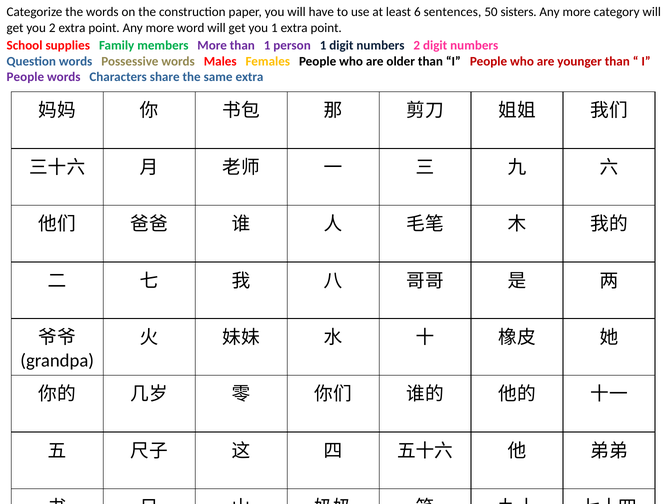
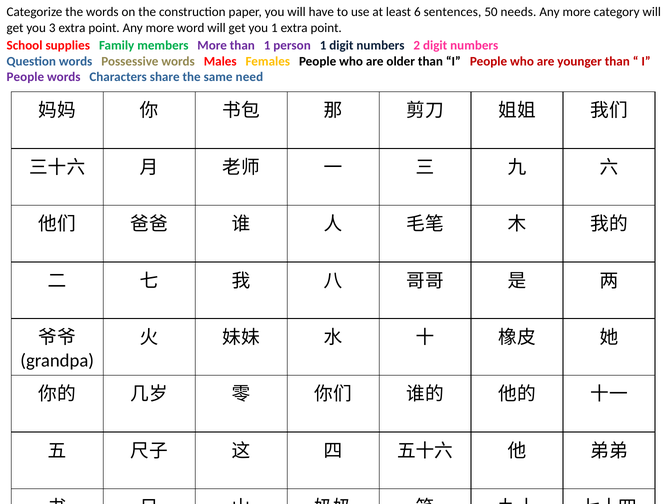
sisters: sisters -> needs (518, 12)
you 2: 2 -> 3 (52, 28)
same extra: extra -> need (249, 77)
